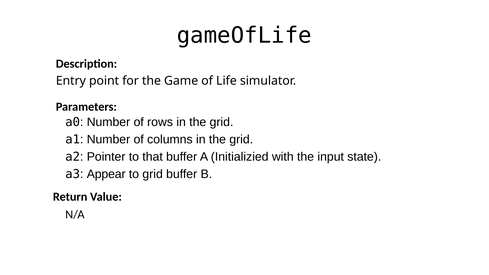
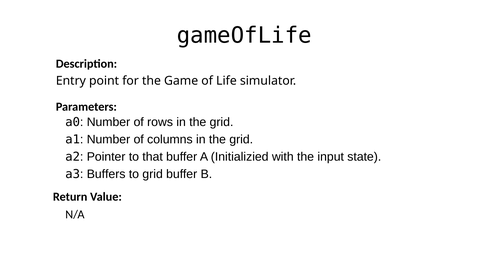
Appear: Appear -> Buffers (106, 174)
